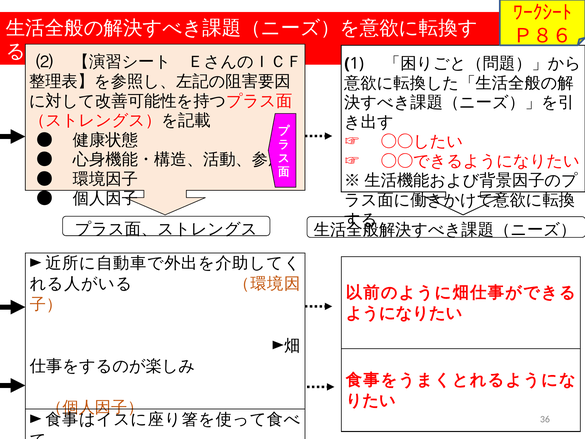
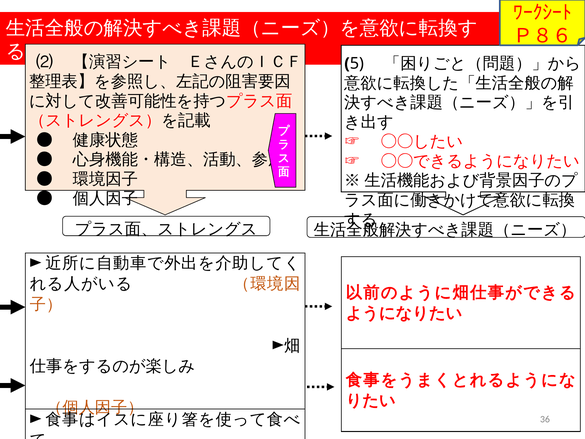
1: 1 -> 5 (357, 63)
